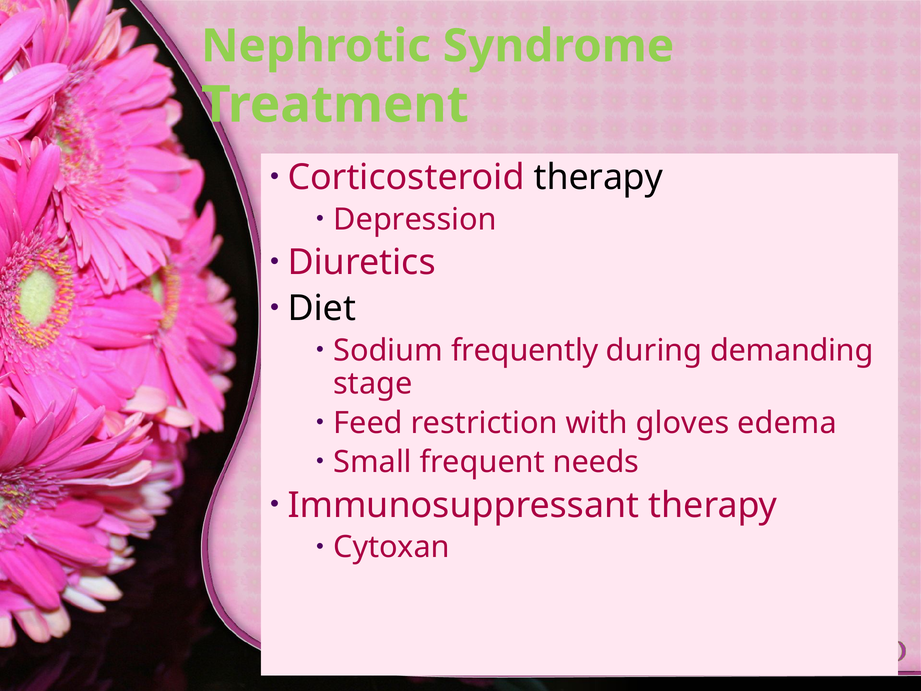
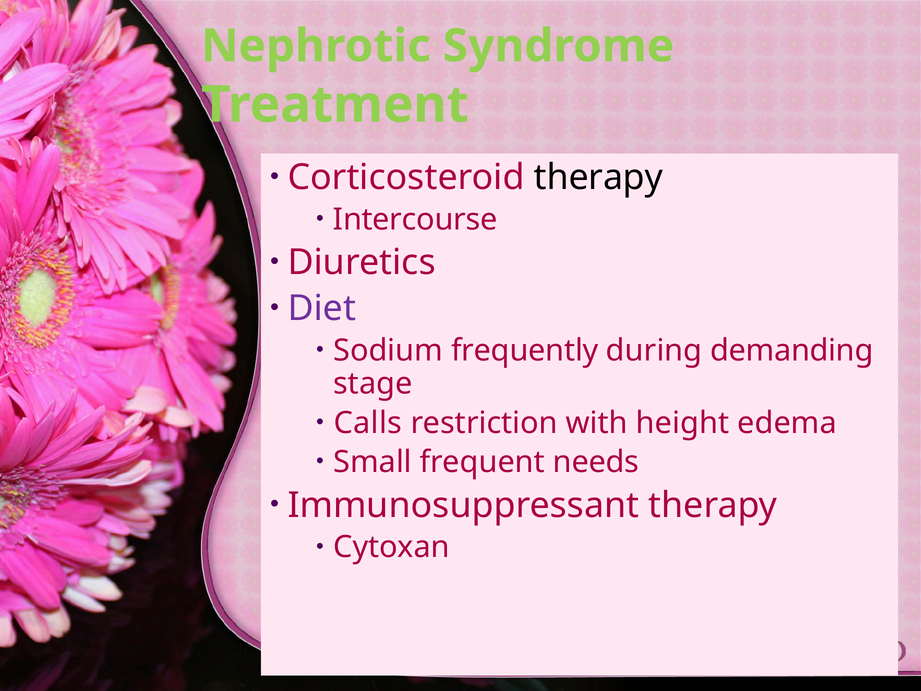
Depression: Depression -> Intercourse (415, 219)
Diet colour: black -> purple (322, 308)
Feed: Feed -> Calls (368, 423)
gloves: gloves -> height (683, 423)
